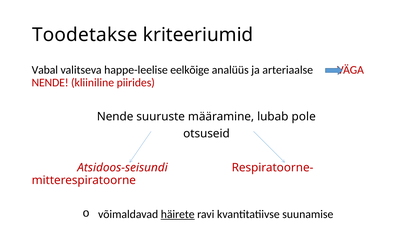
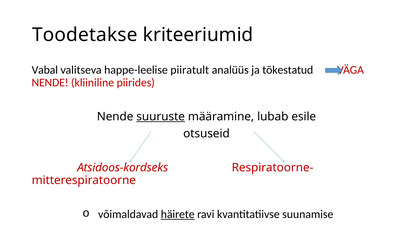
eelkõige: eelkõige -> piiratult (190, 70)
arteriaalse: arteriaalse -> tõkestatud (288, 70)
suuruste underline: none -> present (161, 117)
pole: pole -> esile (304, 117)
Atsidoos-seisundi: Atsidoos-seisundi -> Atsidoos-kordseks (123, 168)
